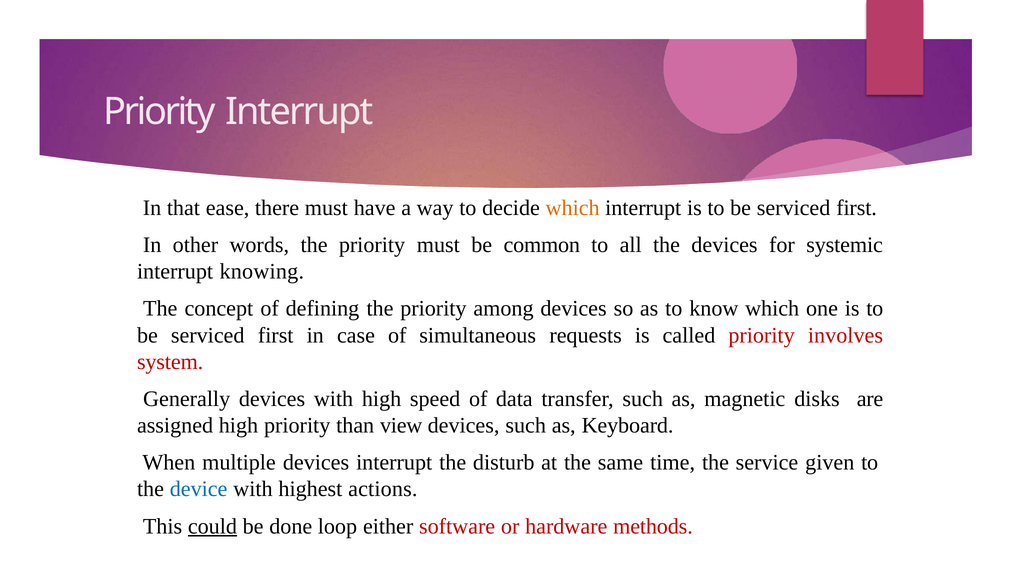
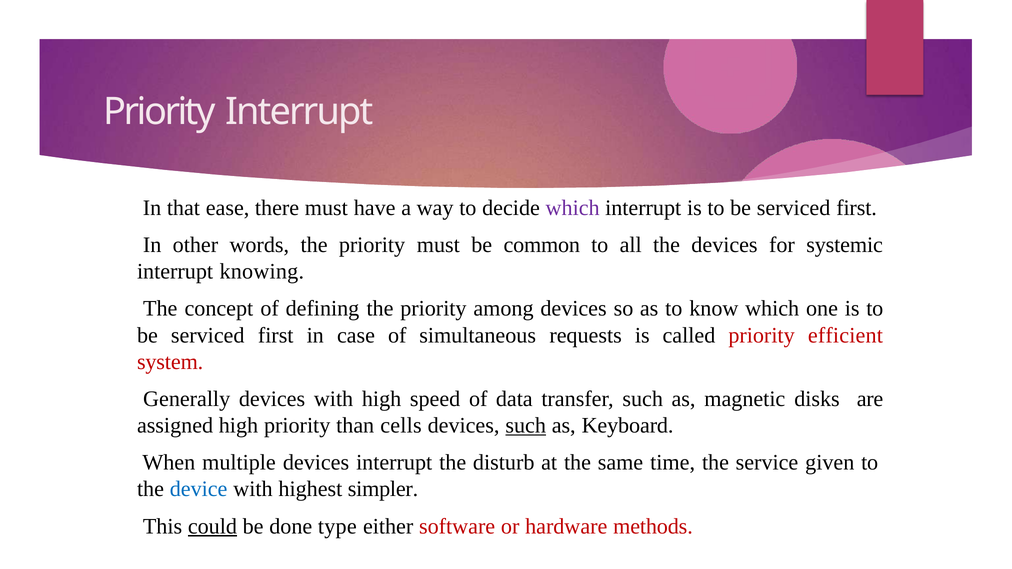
which colour: orange -> purple (573, 208)
involves: involves -> efficient (845, 335)
view: view -> cells (401, 426)
such underline: none -> present (526, 426)
actions: actions -> simpler (383, 489)
loop: loop -> type (337, 526)
